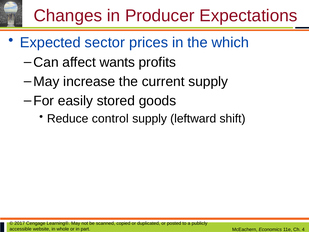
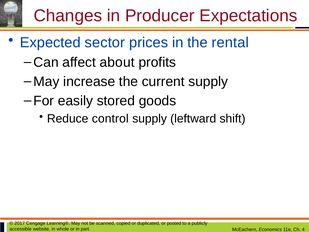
which: which -> rental (230, 43)
wants: wants -> about (117, 62)
